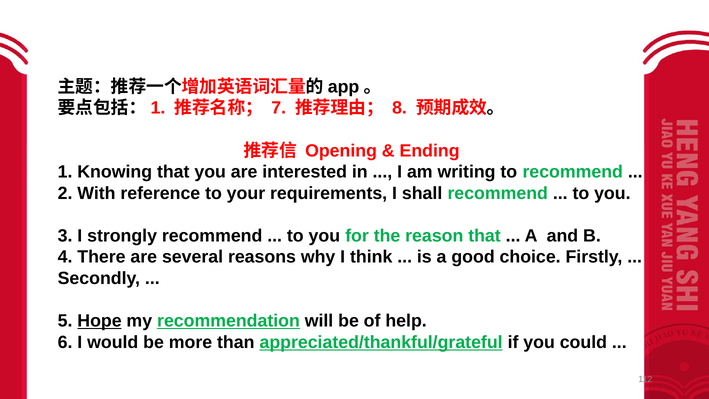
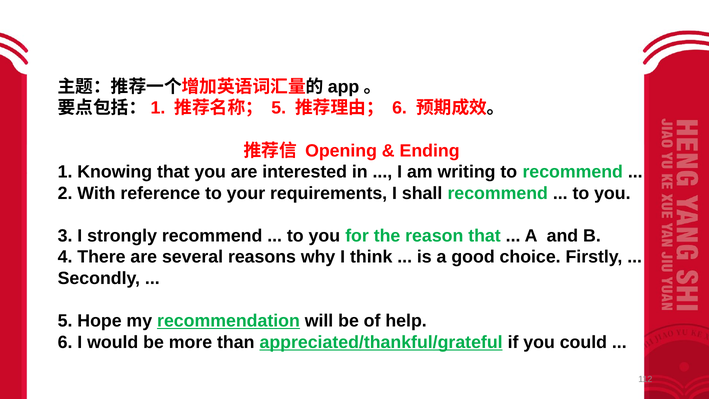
7: 7 -> 5 (279, 108)
8: 8 -> 6 (400, 108)
Hope underline: present -> none (99, 321)
